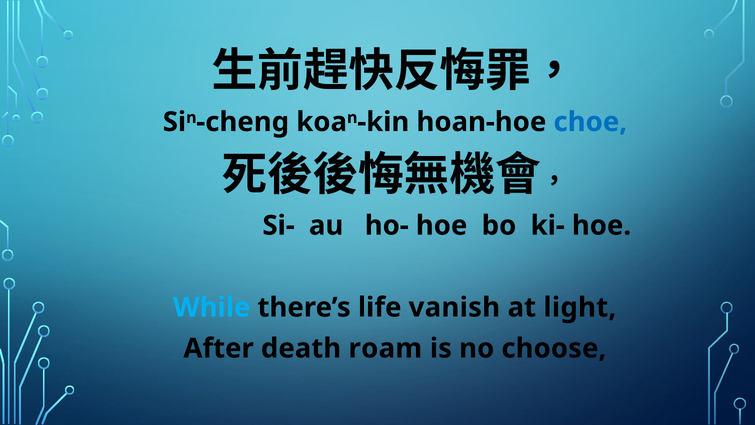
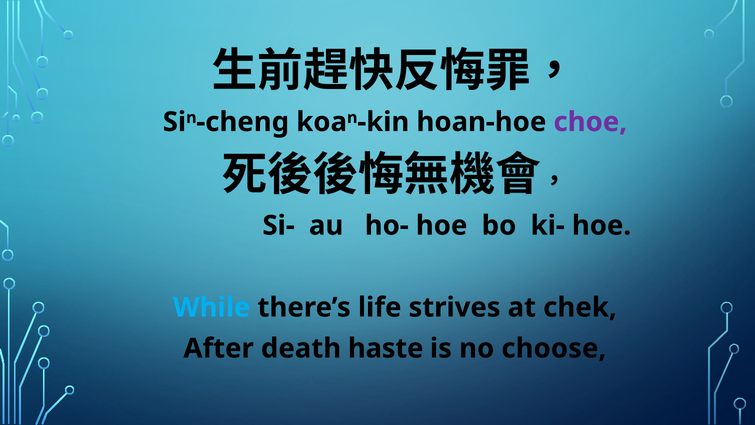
choe colour: blue -> purple (590, 122)
vanish: vanish -> strives (455, 307)
light: light -> chek (580, 307)
roam: roam -> haste (386, 348)
